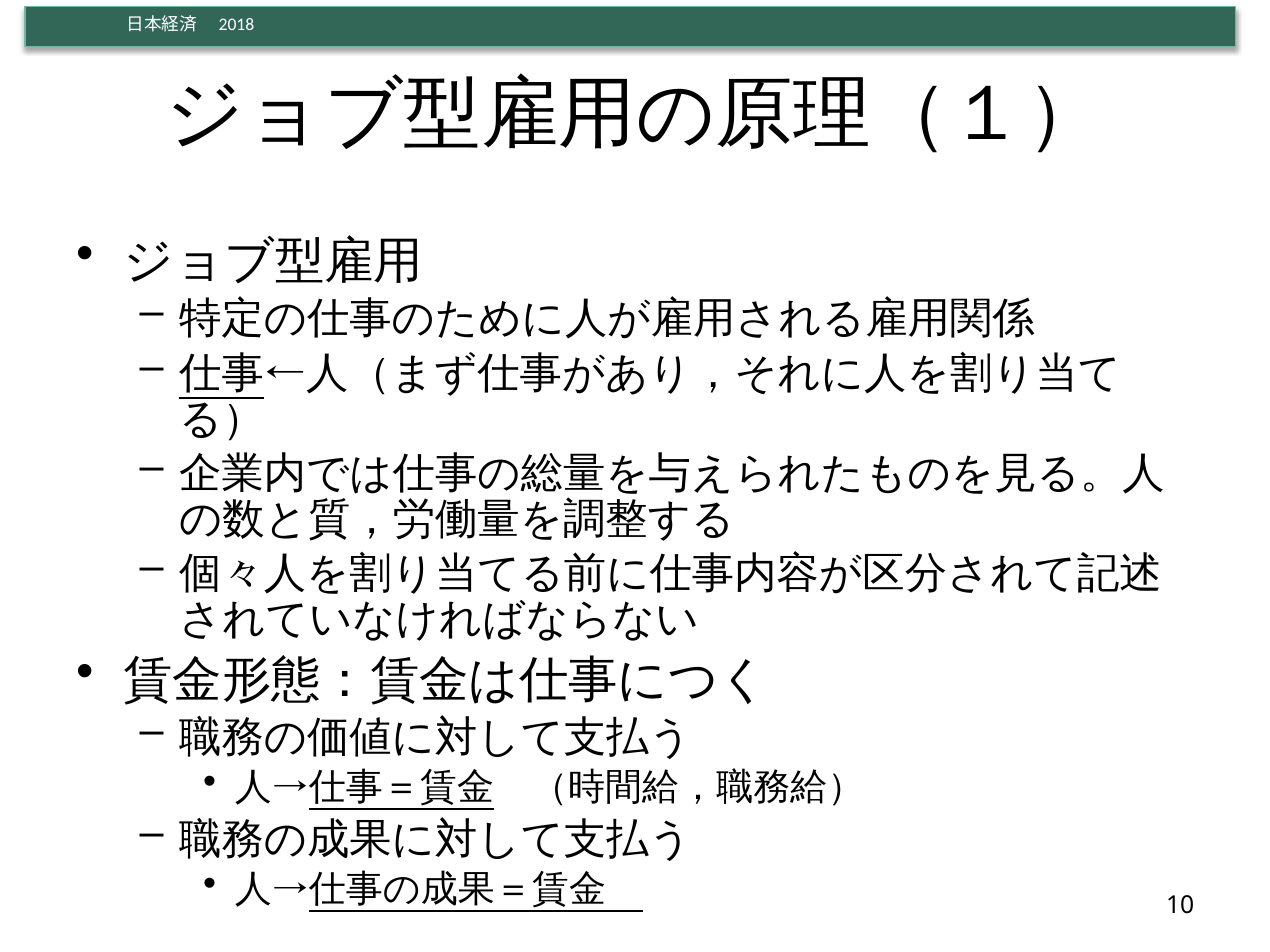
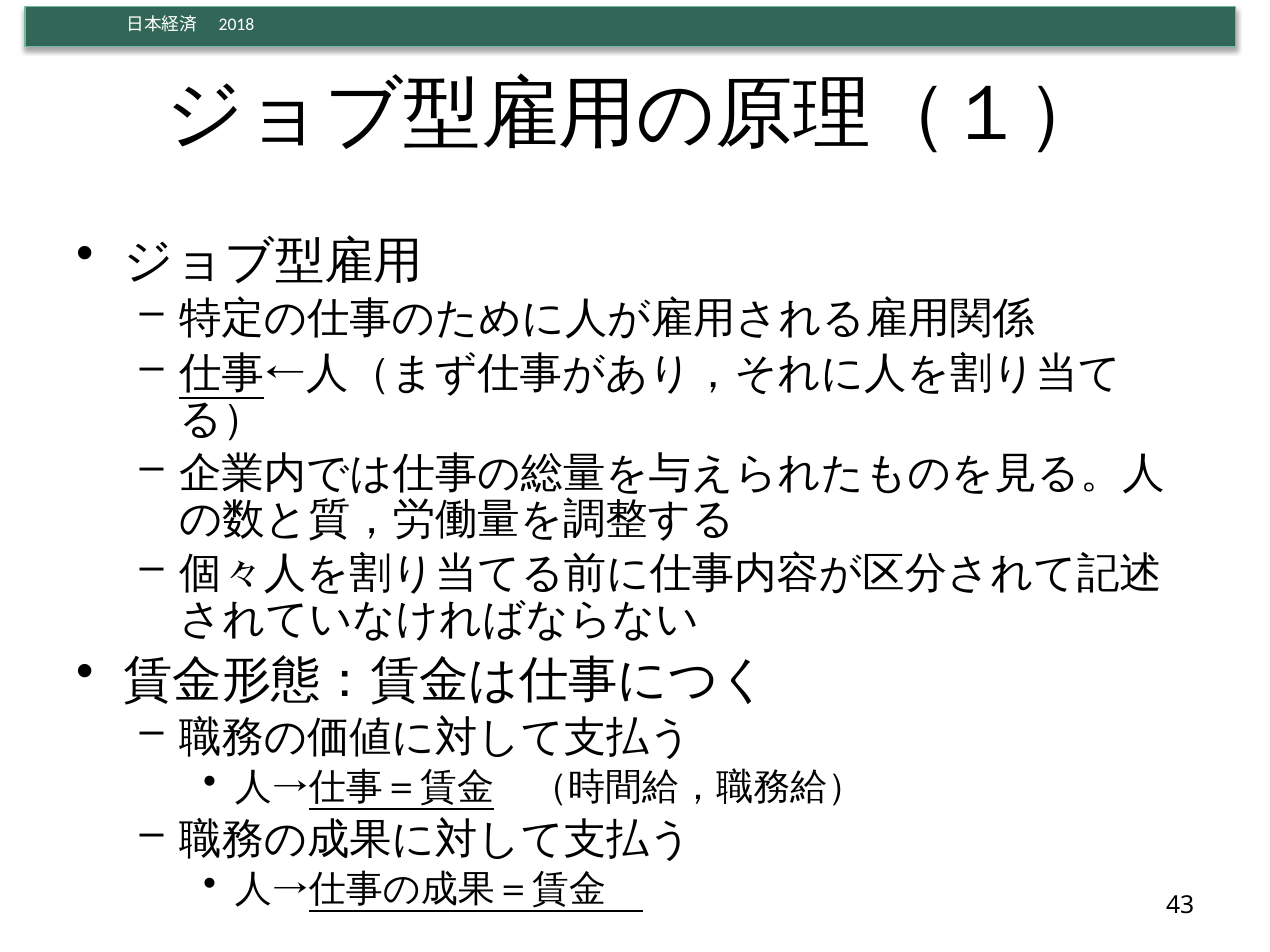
10: 10 -> 43 (1180, 906)
